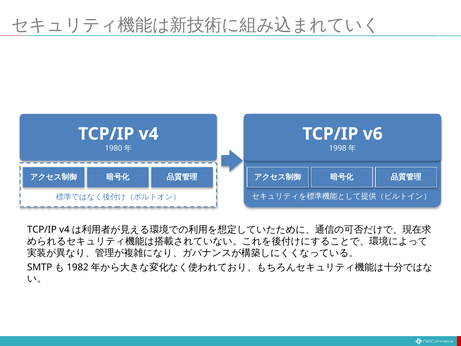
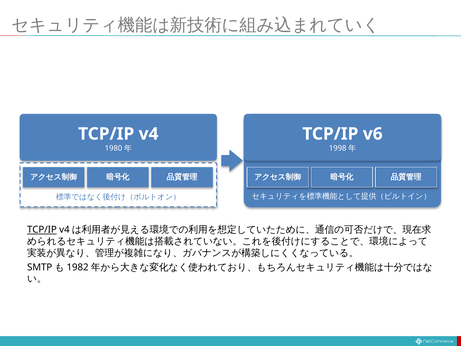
TCP/IP underline: none -> present (42, 230)
